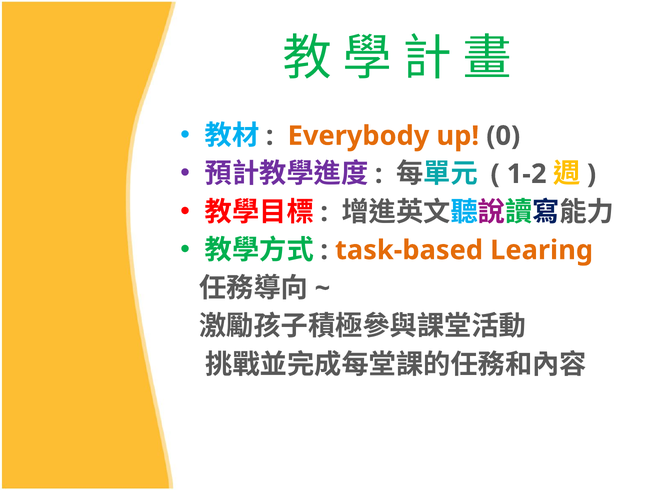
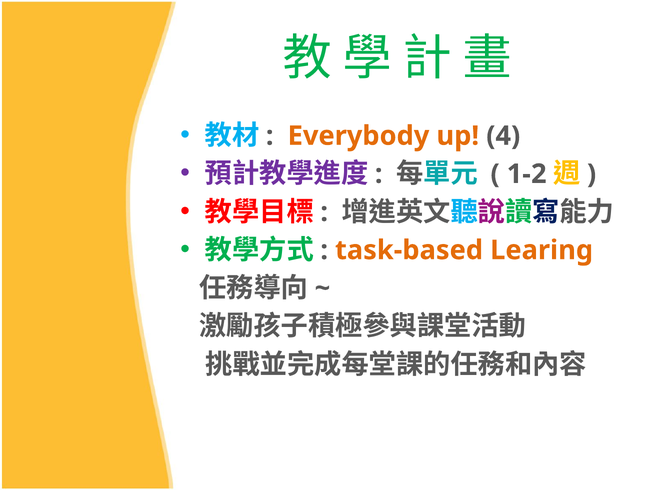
0: 0 -> 4 (503, 136)
